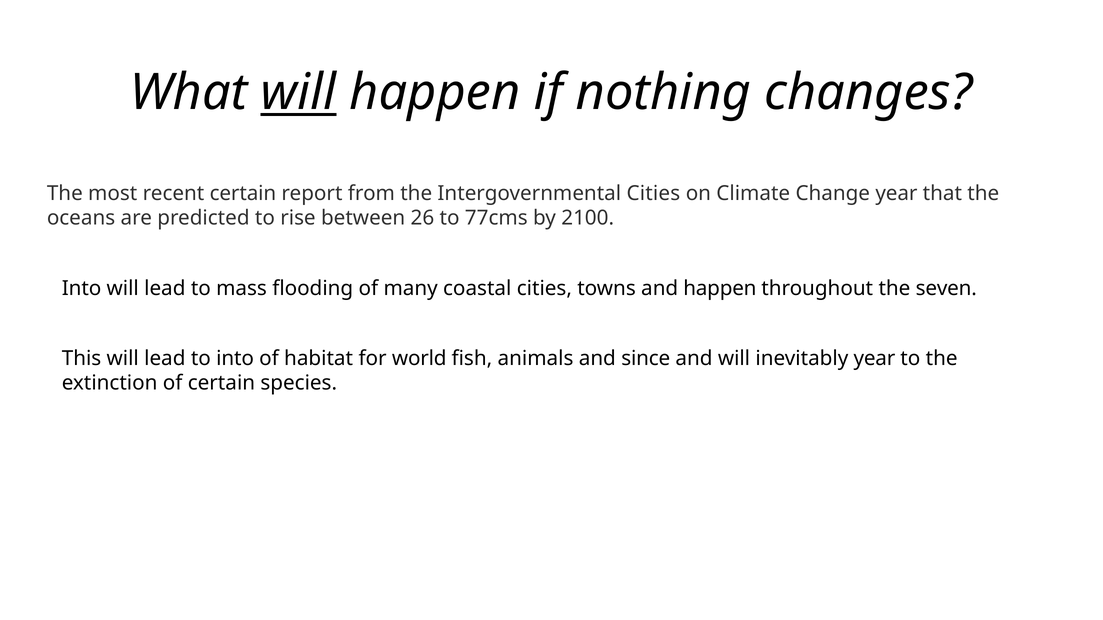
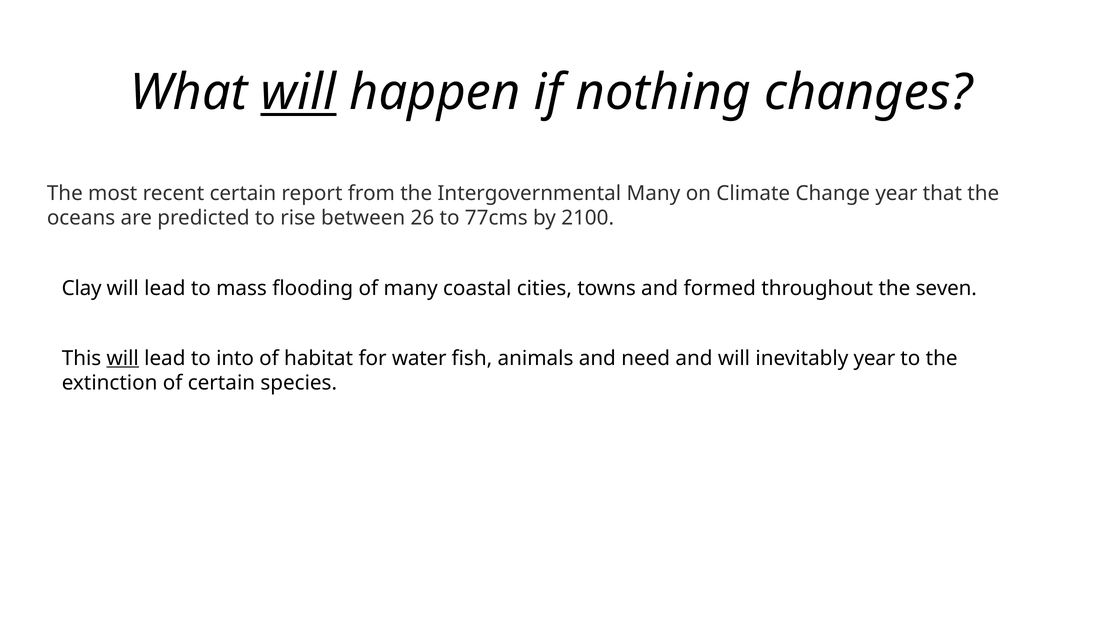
Intergovernmental Cities: Cities -> Many (653, 193)
Into: Into -> Clay (82, 288)
and happen: happen -> formed (720, 288)
will underline: none -> present (123, 358)
world: world -> water (419, 358)
since: since -> need (646, 358)
